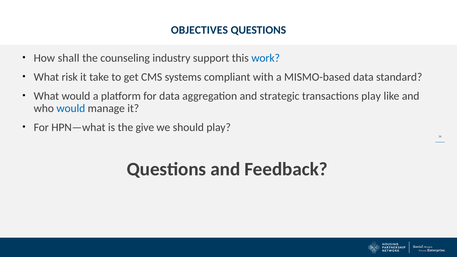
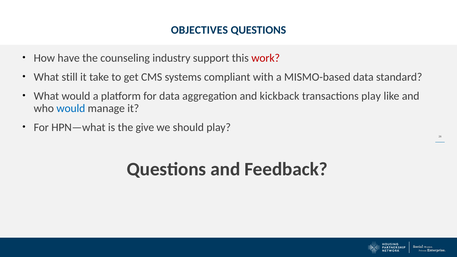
shall: shall -> have (69, 58)
work colour: blue -> red (266, 58)
risk: risk -> still (70, 77)
strategic: strategic -> kickback (280, 96)
